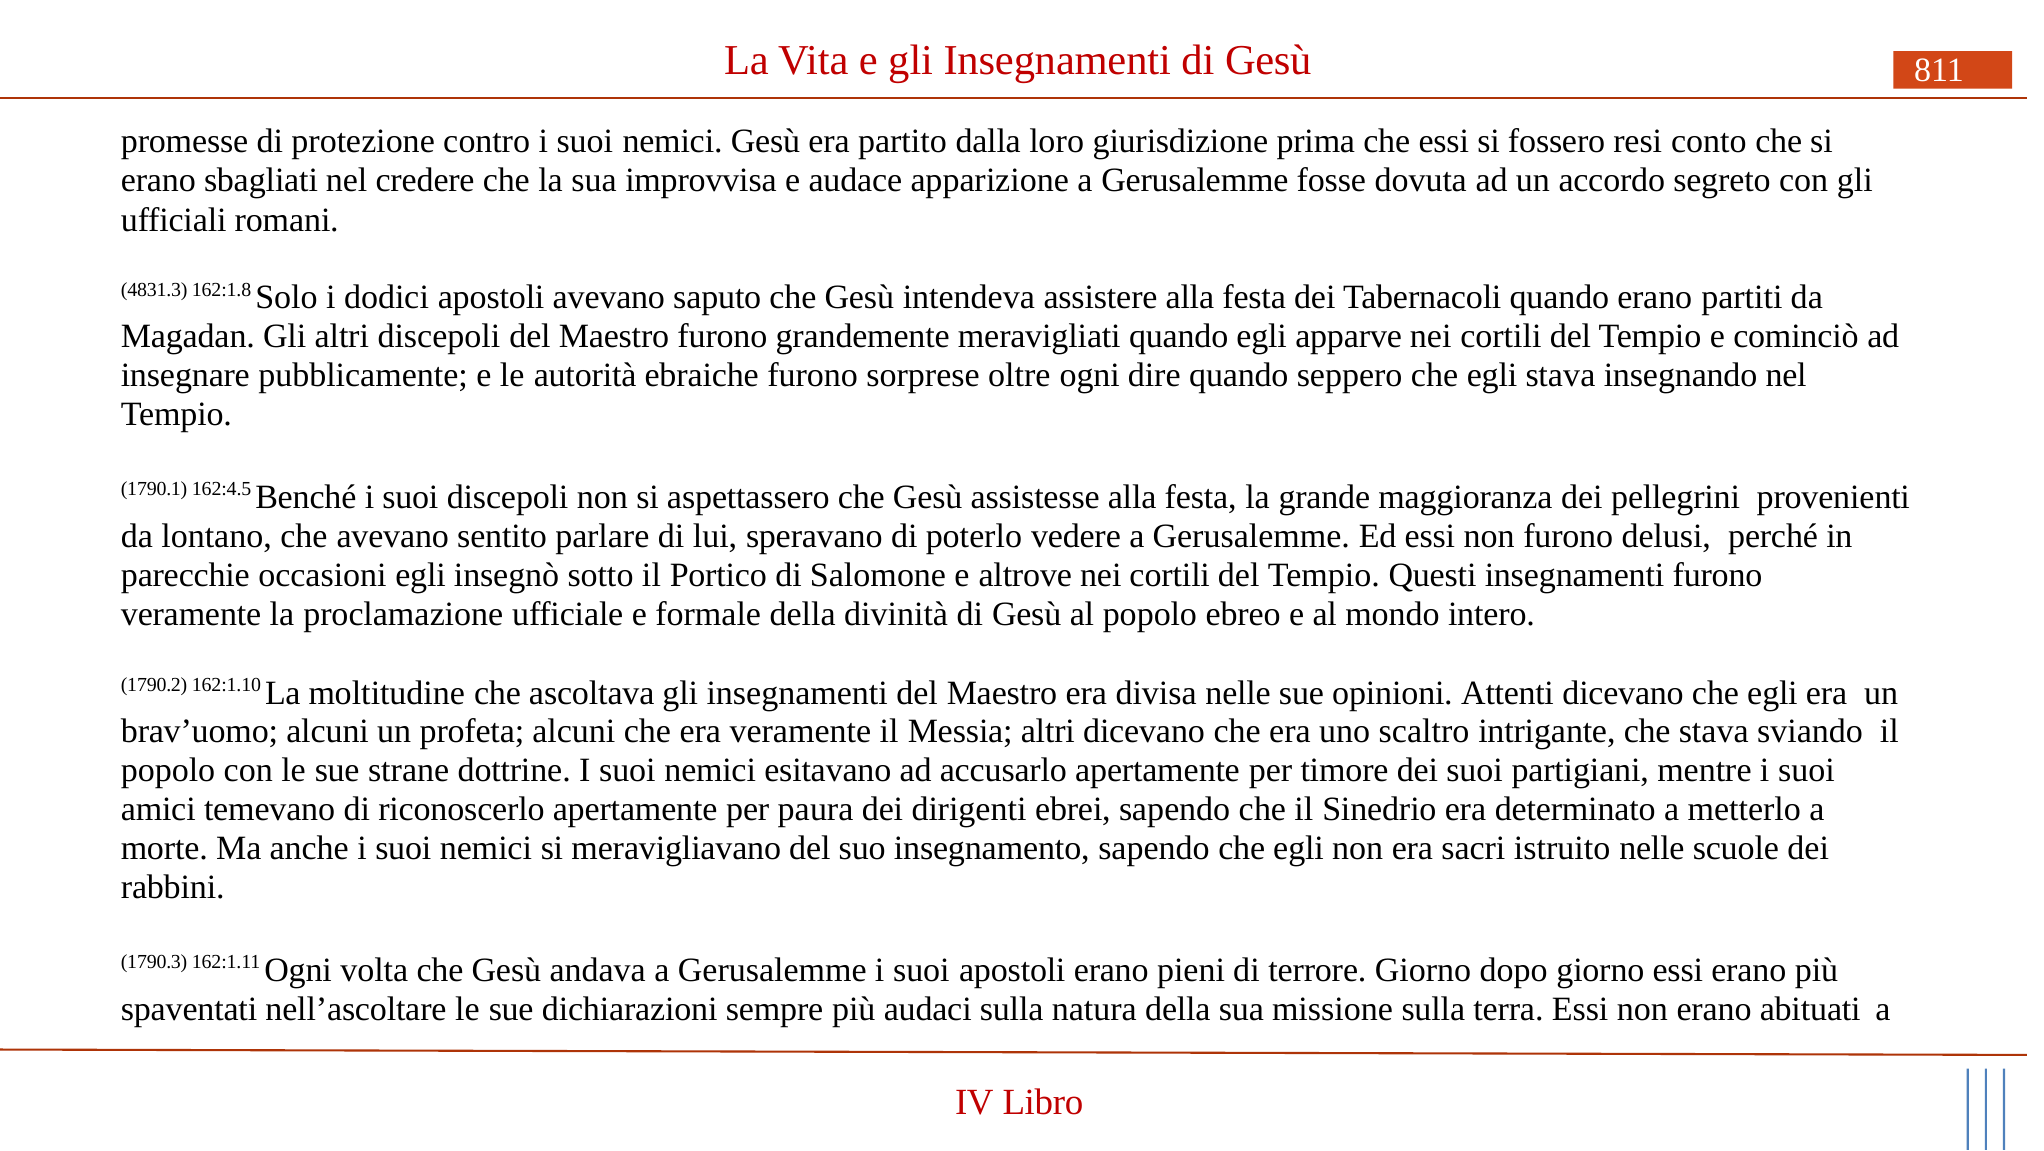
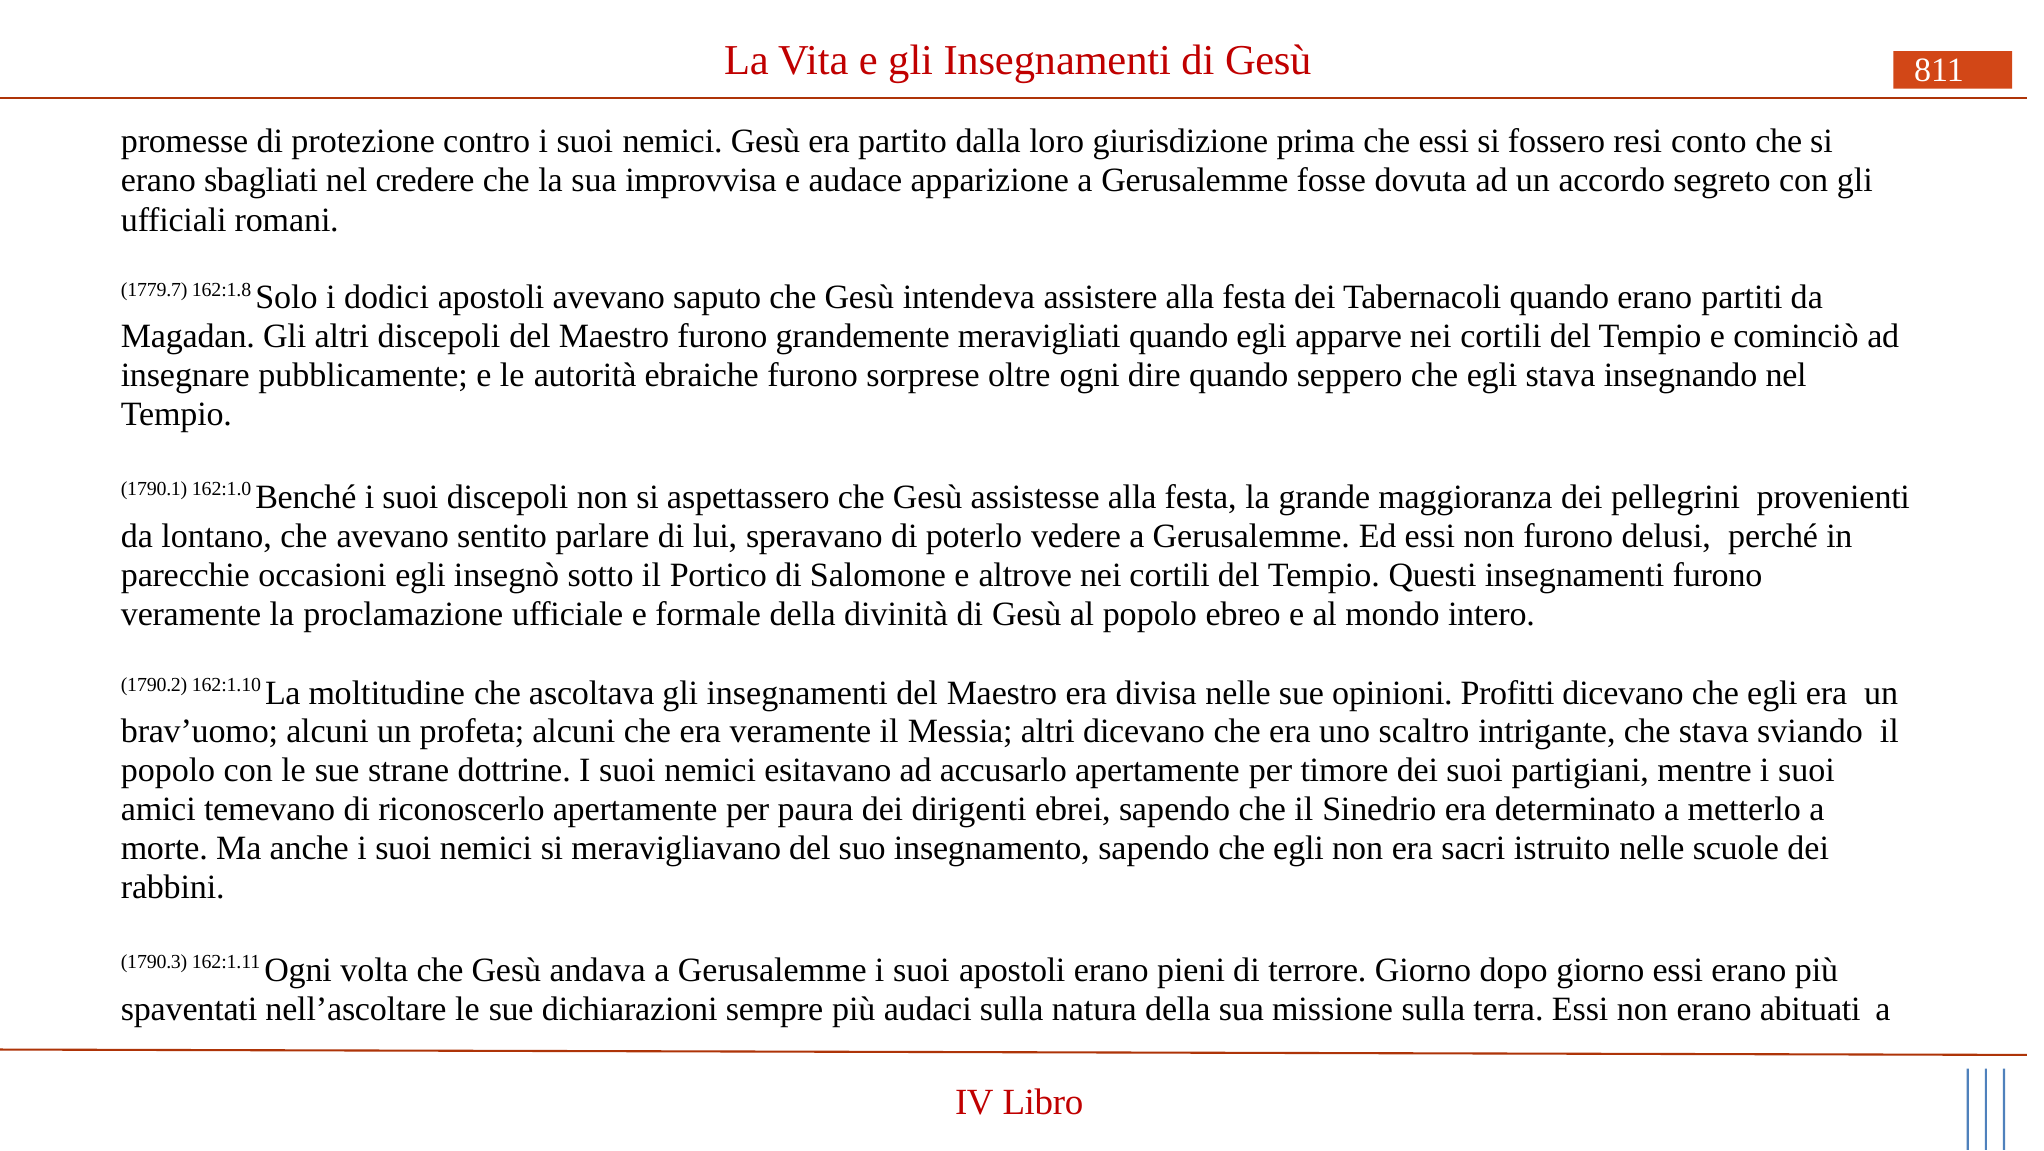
4831.3: 4831.3 -> 1779.7 (154, 289)
162:4.5: 162:4.5 -> 162:1.0 (222, 489)
Attenti: Attenti -> Profitti (1508, 693)
